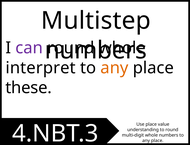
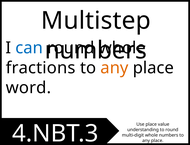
can colour: purple -> blue (29, 48)
interpret: interpret -> fractions (41, 68)
these: these -> word (28, 88)
